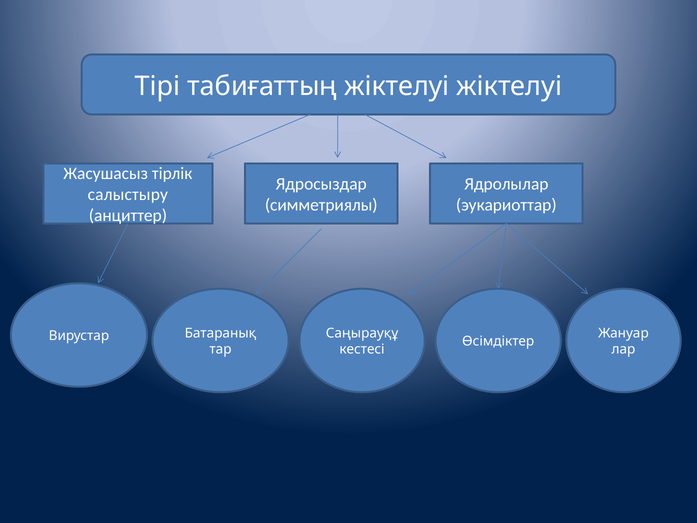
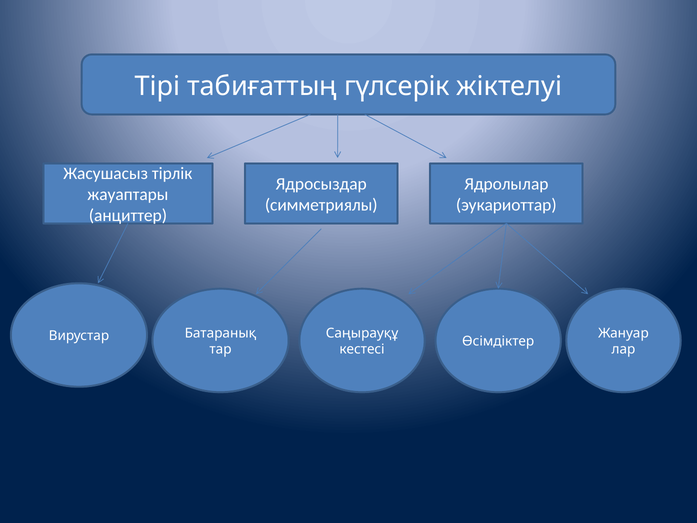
табиғаттың жіктелуі: жіктелуі -> гүлсерік (397, 86)
салыстыру: салыстыру -> жауаптары (128, 195)
